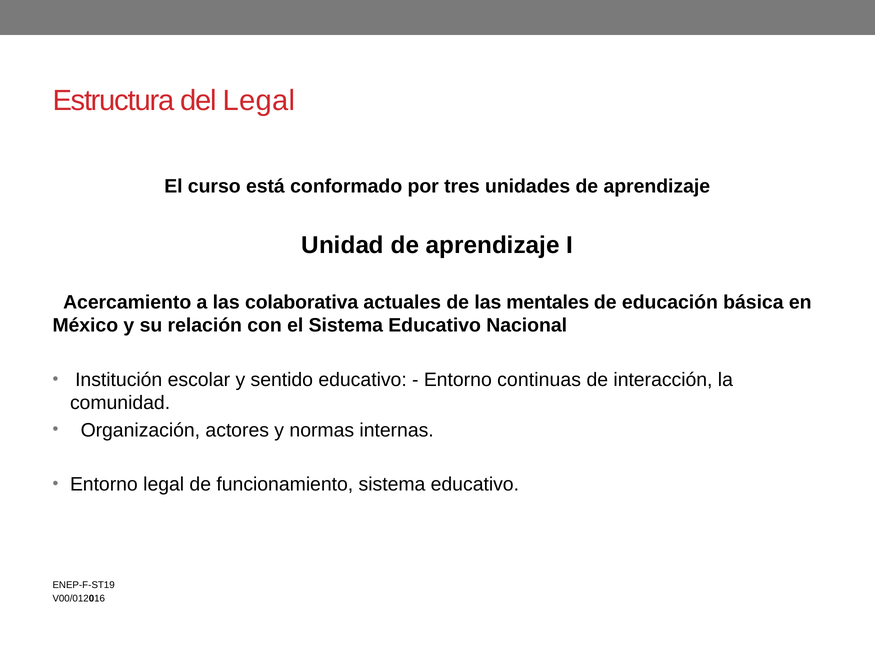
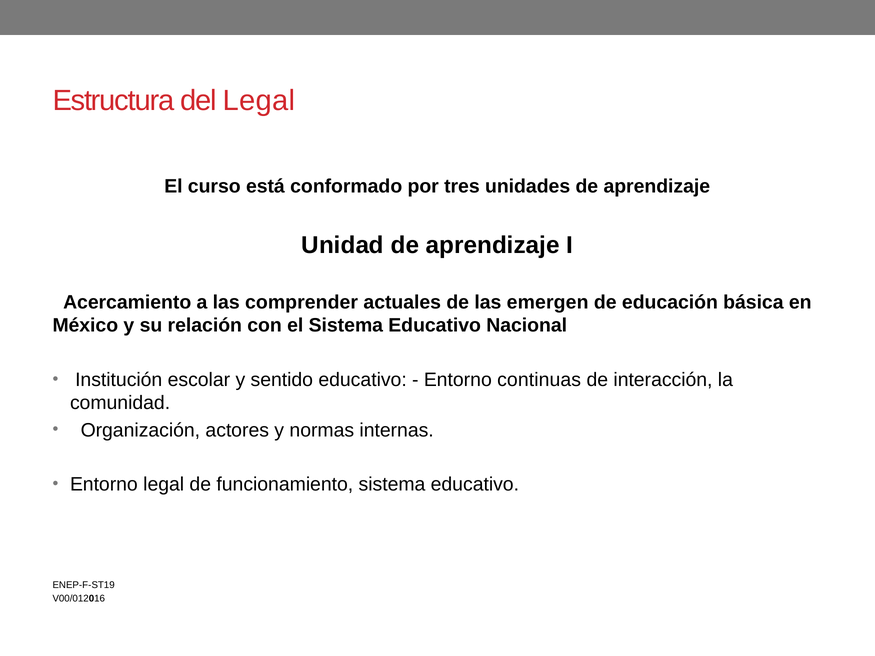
colaborativa: colaborativa -> comprender (302, 302)
mentales: mentales -> emergen (548, 302)
